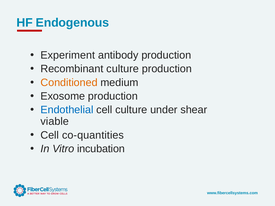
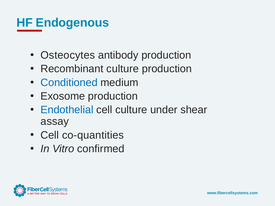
Experiment: Experiment -> Osteocytes (68, 55)
Conditioned colour: orange -> blue (69, 83)
viable: viable -> assay (55, 122)
incubation: incubation -> confirmed (101, 149)
